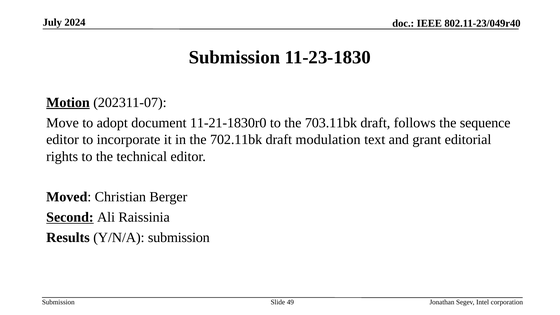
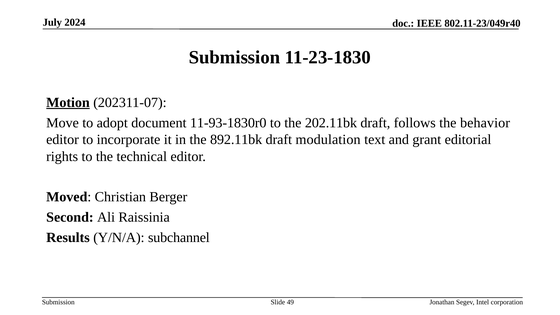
11-21-1830r0: 11-21-1830r0 -> 11-93-1830r0 (228, 123)
703.11bk: 703.11bk -> 202.11bk (331, 123)
sequence: sequence -> behavior (485, 123)
702.11bk: 702.11bk -> 892.11bk (236, 140)
Second underline: present -> none (70, 217)
Y/N/A submission: submission -> subchannel (179, 238)
